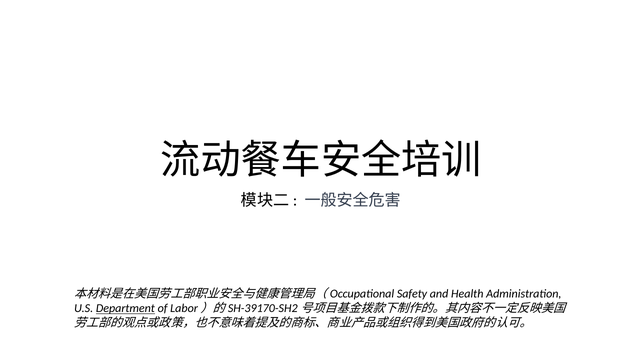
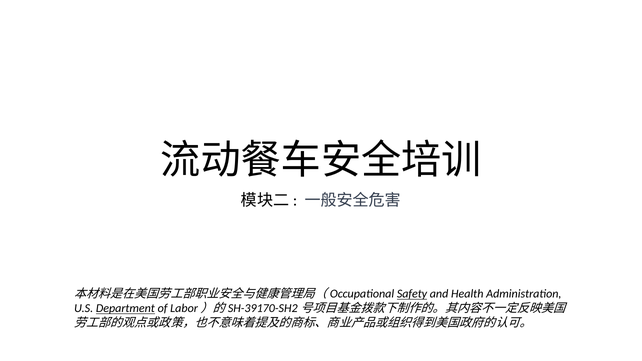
Safety underline: none -> present (412, 294)
